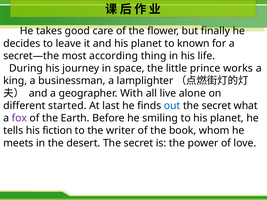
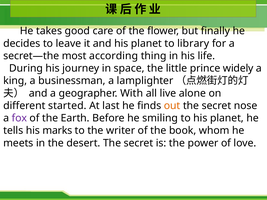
known: known -> library (193, 43)
works: works -> widely (238, 68)
out colour: blue -> orange (172, 106)
what: what -> nose (246, 106)
fiction: fiction -> marks (57, 131)
